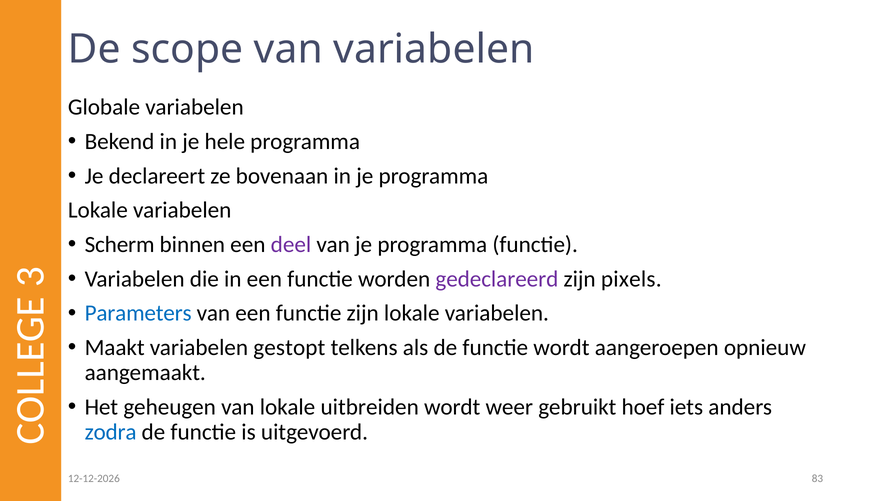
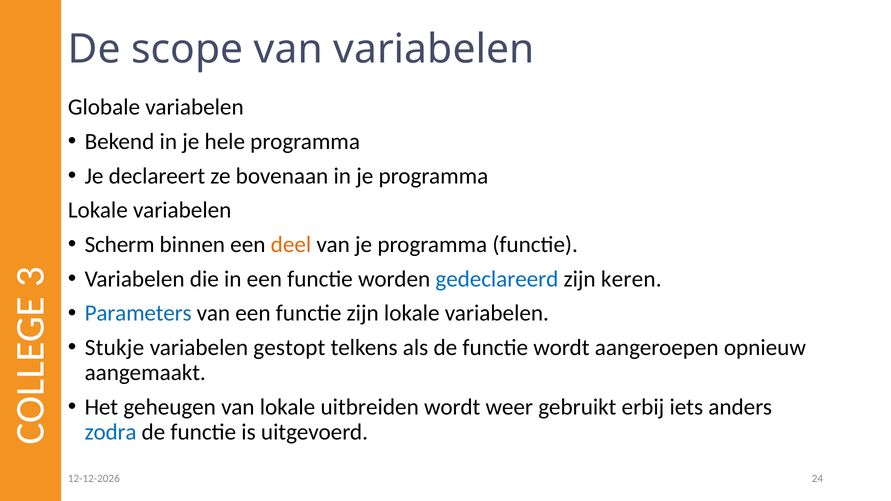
deel colour: purple -> orange (291, 245)
gedeclareerd colour: purple -> blue (497, 279)
pixels: pixels -> keren (631, 279)
Maakt: Maakt -> Stukje (114, 348)
hoef: hoef -> erbij (643, 407)
83: 83 -> 24 (817, 479)
